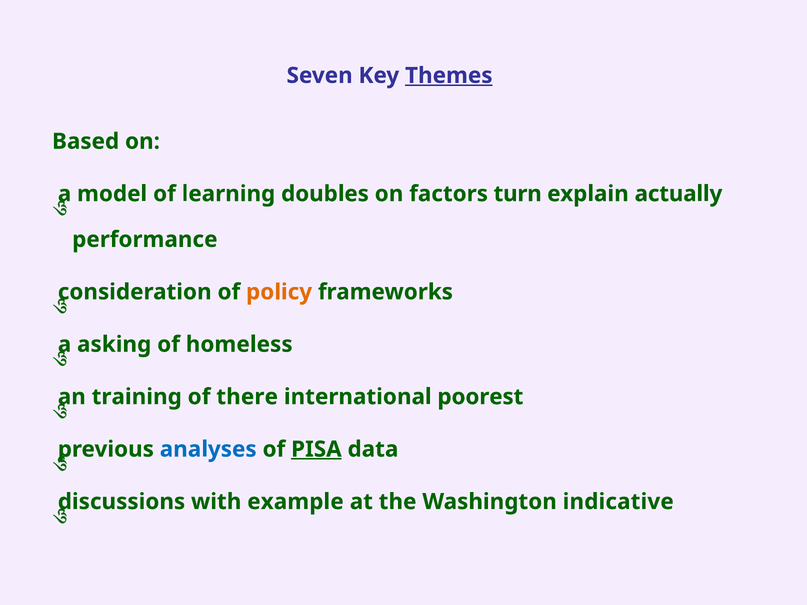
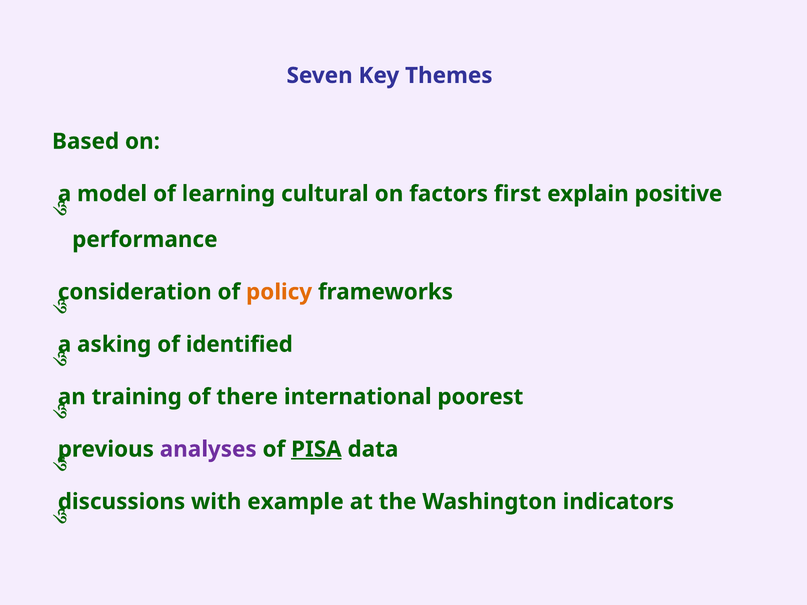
Themes underline: present -> none (449, 76)
doubles: doubles -> cultural (325, 194)
turn: turn -> first (517, 194)
actually: actually -> positive (678, 194)
homeless: homeless -> identified (239, 345)
analyses colour: blue -> purple (208, 449)
indicative: indicative -> indicators (618, 502)
